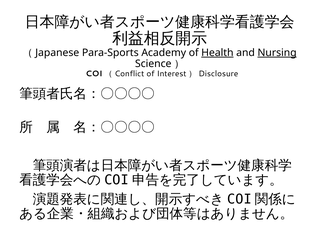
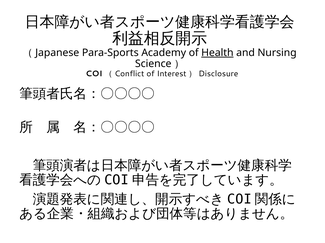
Nursing underline: present -> none (277, 53)
